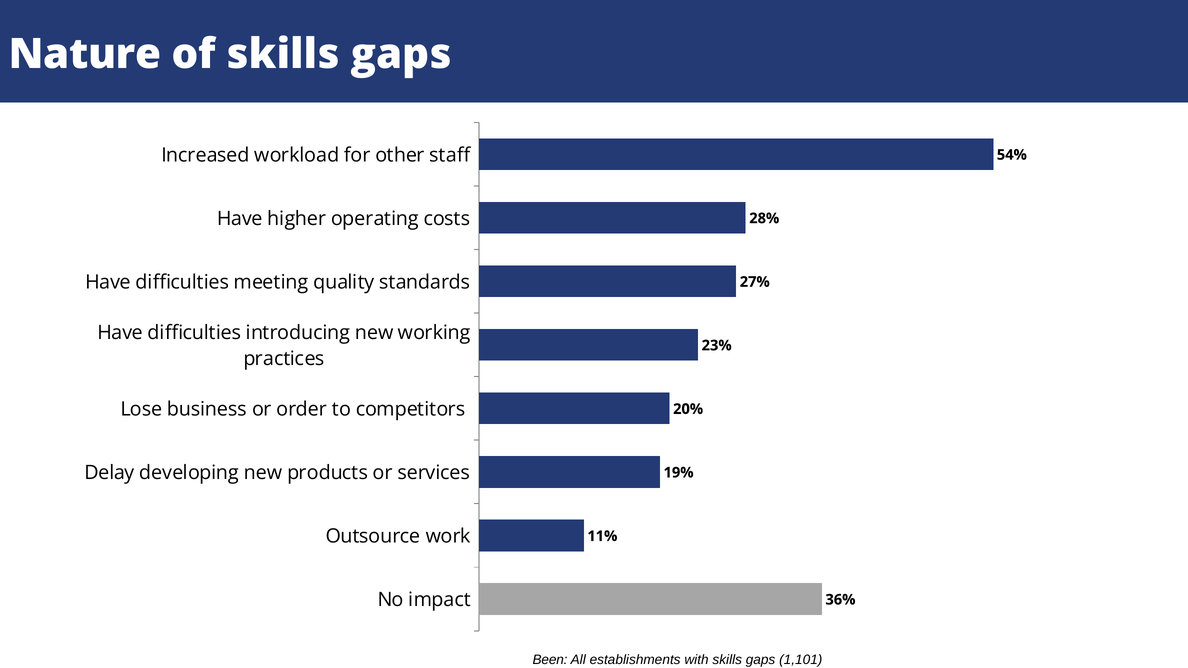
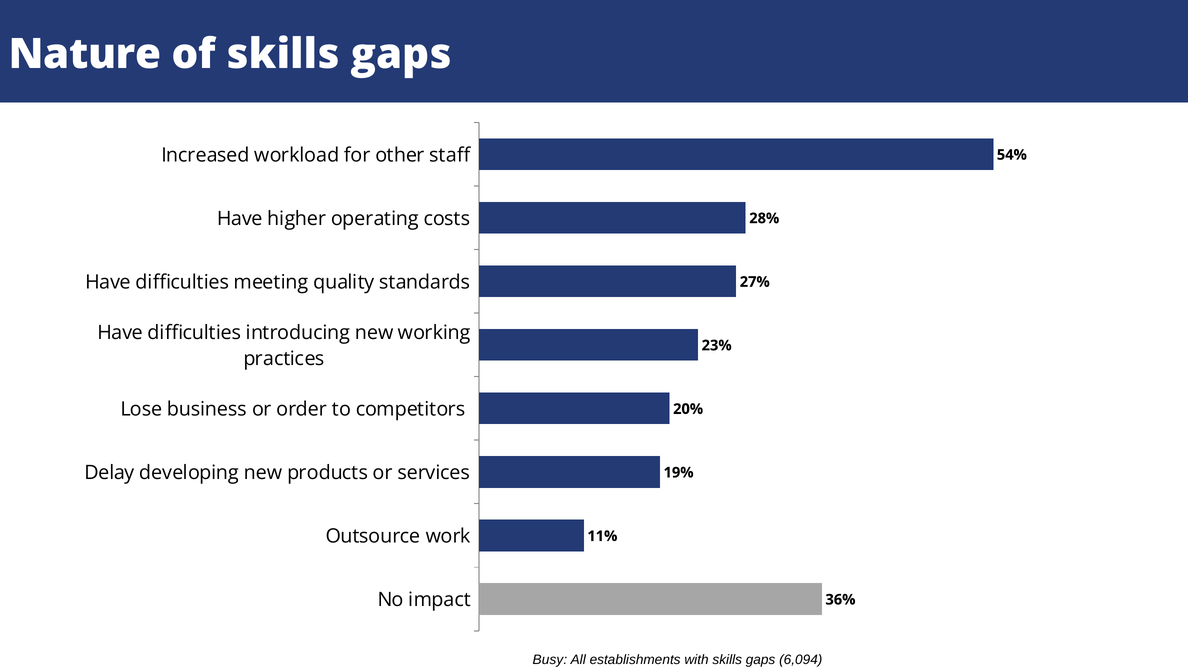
Been: Been -> Busy (550, 660)
1,101: 1,101 -> 6,094 (801, 660)
